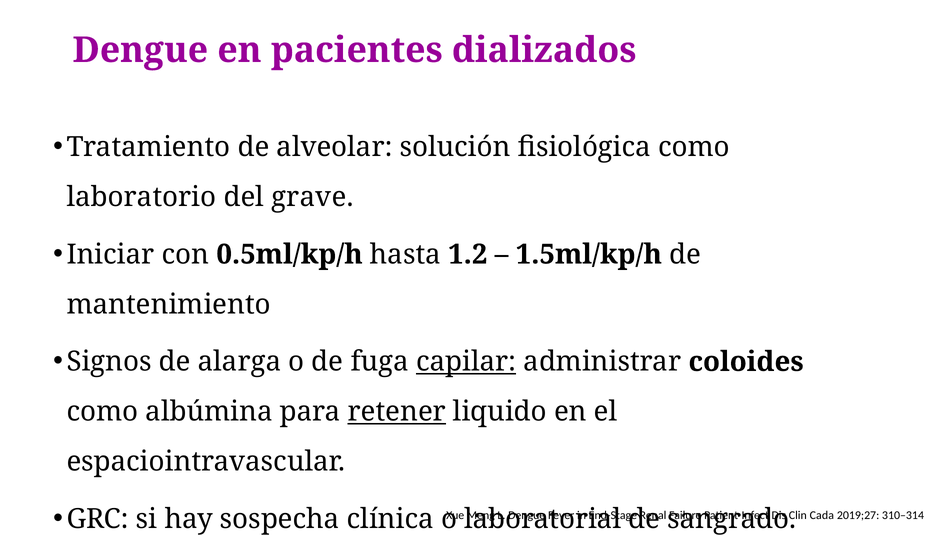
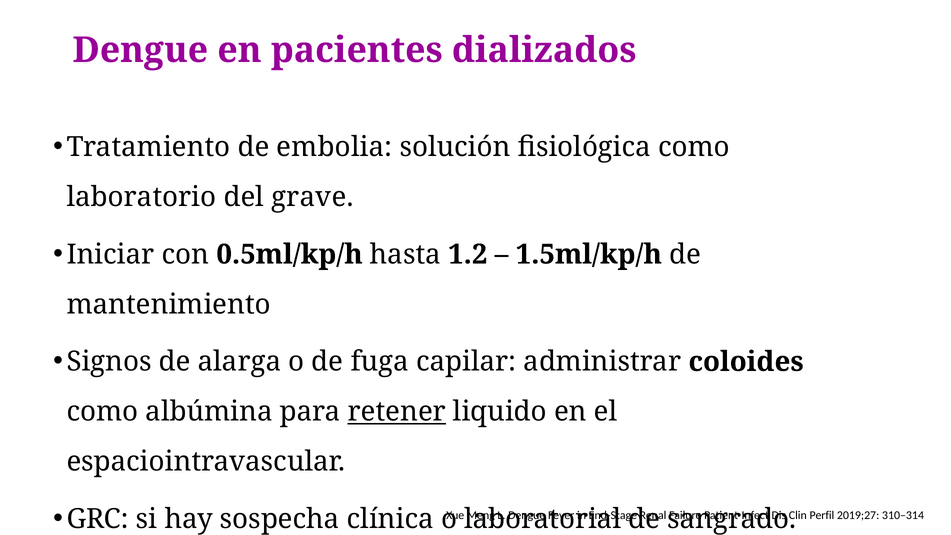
alveolar: alveolar -> embolia (334, 147)
capilar underline: present -> none (466, 362)
Cada: Cada -> Perfil (822, 515)
